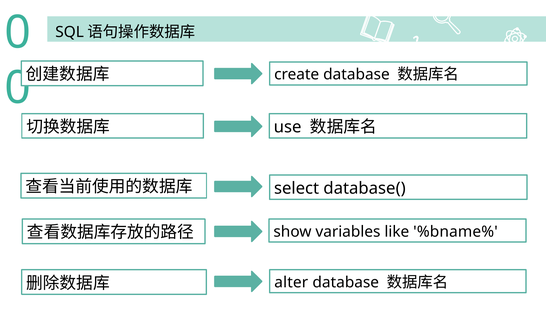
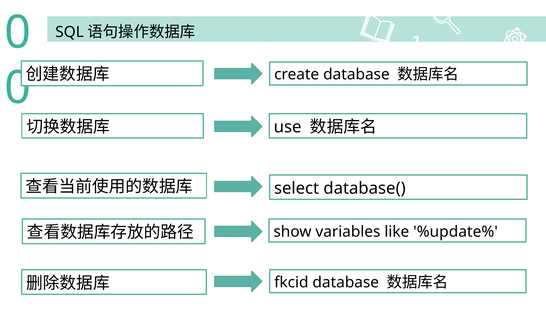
%bname%: %bname% -> %update% (456, 232)
alter: alter -> fkcid (291, 283)
